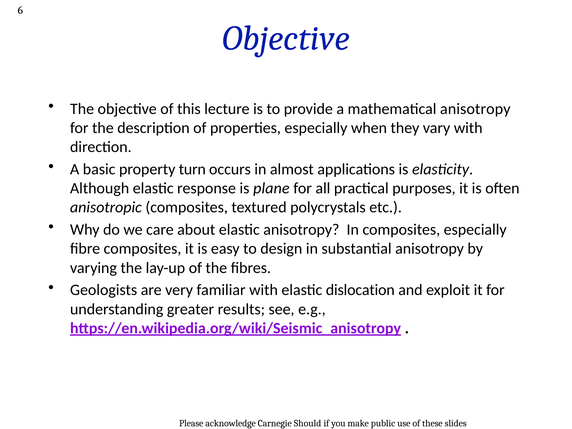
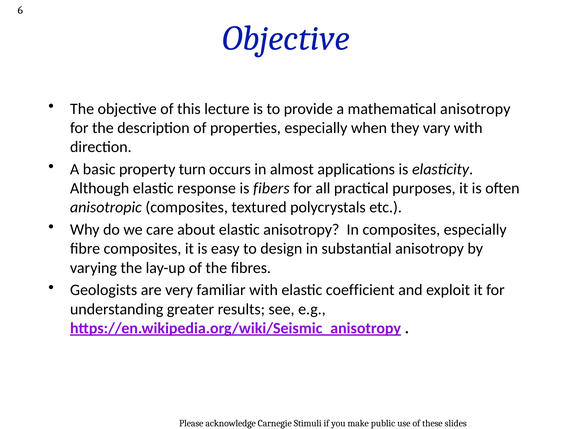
plane: plane -> fibers (271, 188)
dislocation: dislocation -> coefficient (360, 290)
Should: Should -> Stimuli (308, 423)
